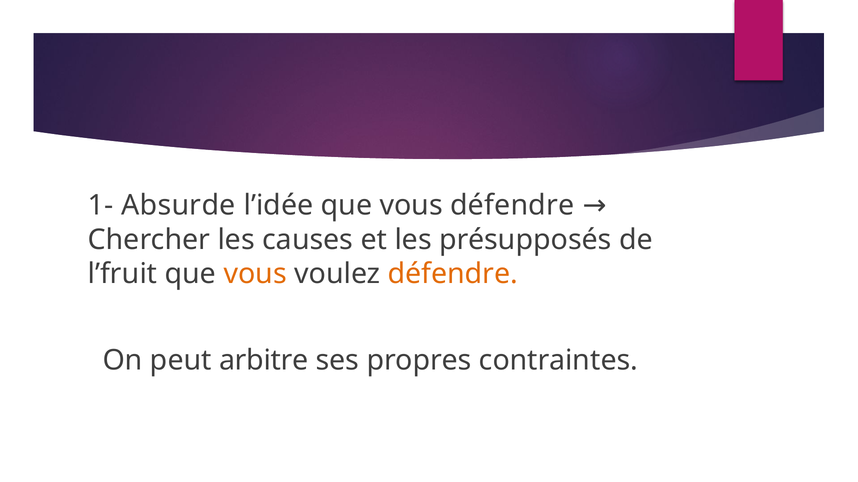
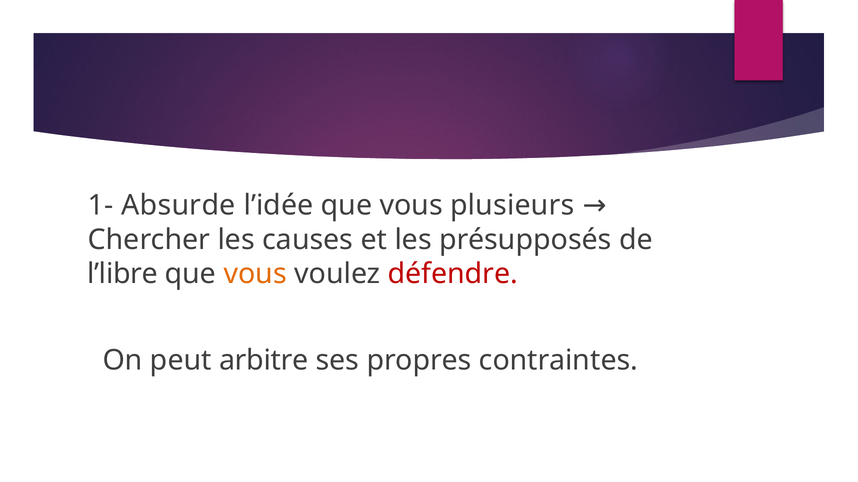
vous défendre: défendre -> plusieurs (512, 206)
l’fruit: l’fruit -> l’libre (123, 274)
défendre colour: orange -> red (453, 274)
